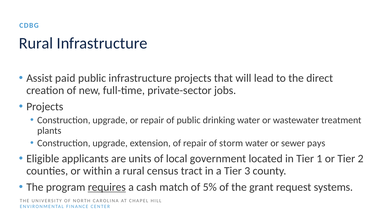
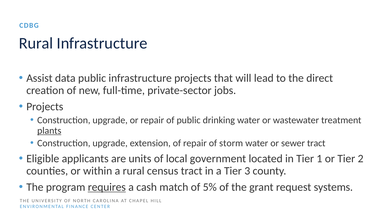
paid: paid -> data (65, 78)
plants underline: none -> present (49, 131)
sewer pays: pays -> tract (316, 143)
